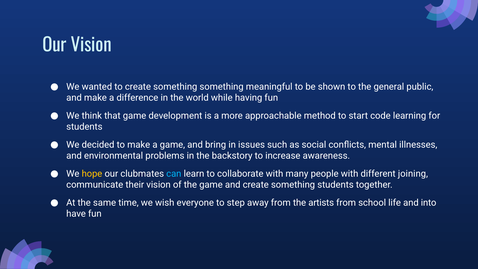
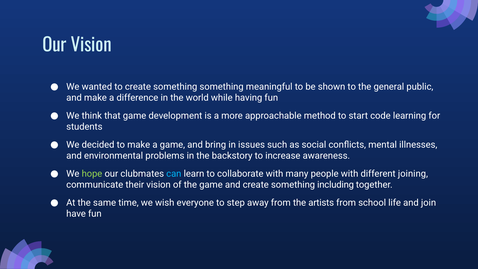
hope colour: yellow -> light green (92, 174)
something students: students -> including (336, 185)
into: into -> join (429, 203)
